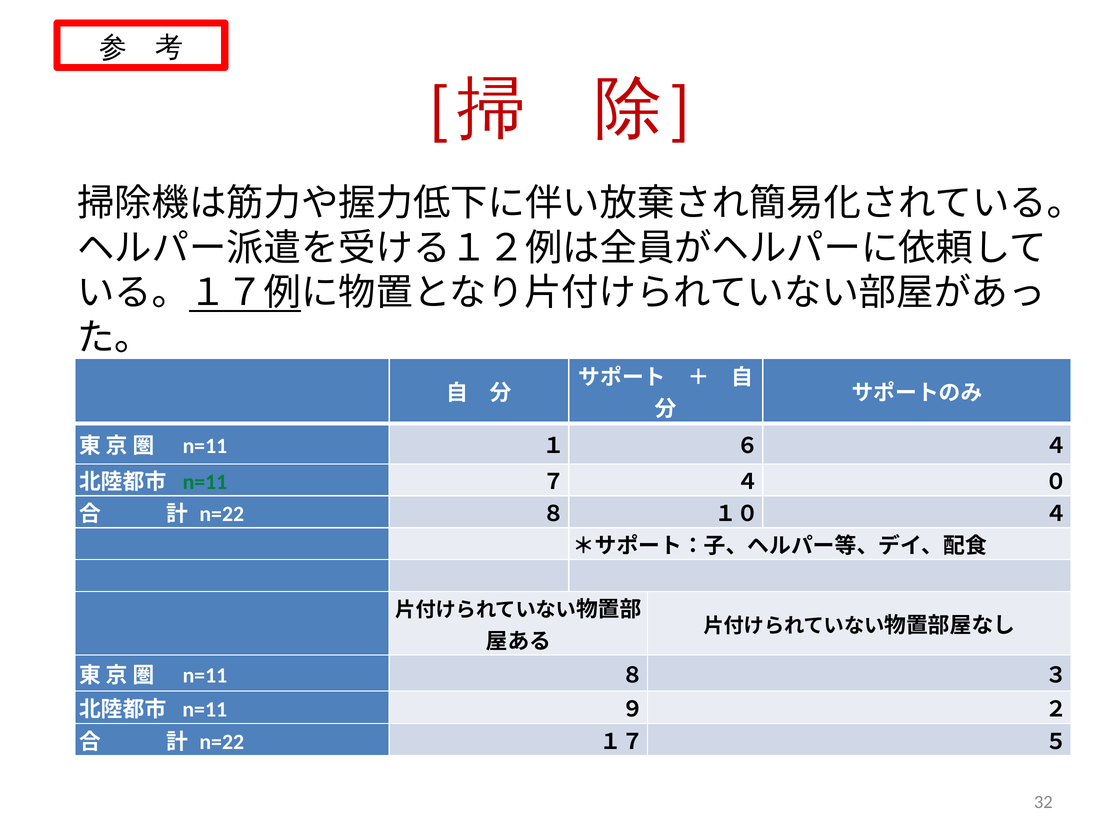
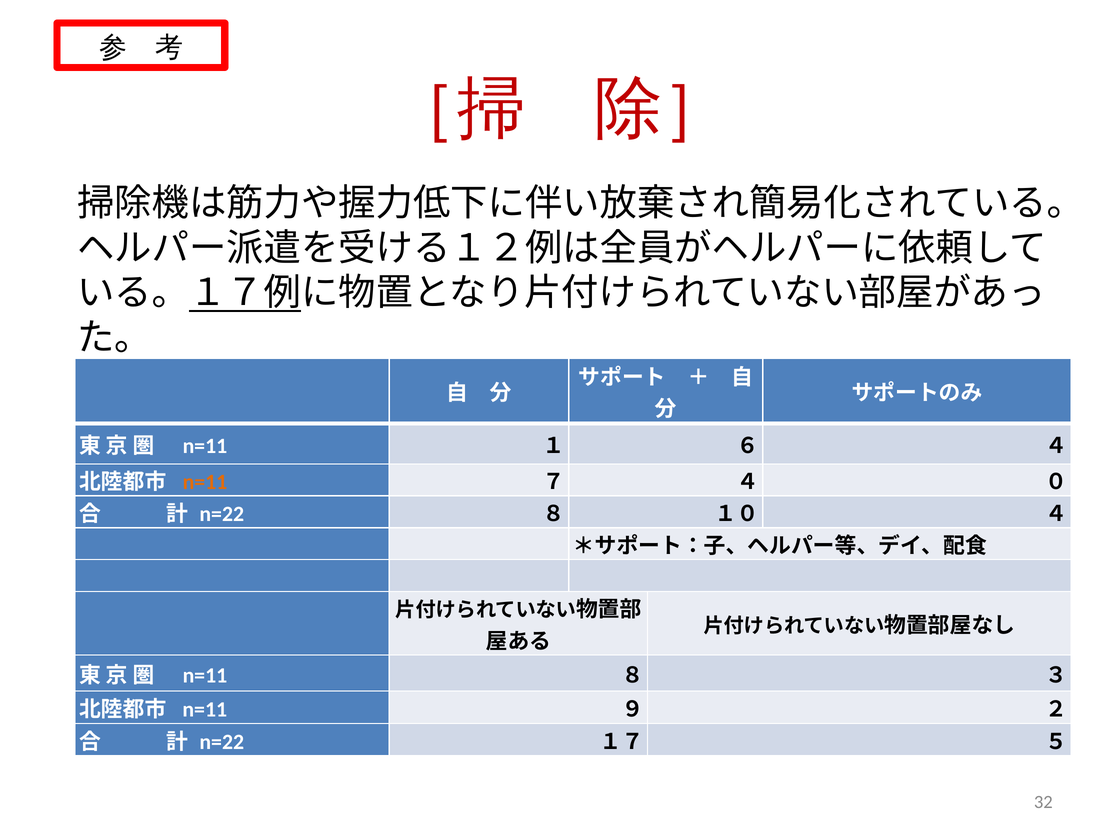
n=11 colour: green -> orange (205, 482)
